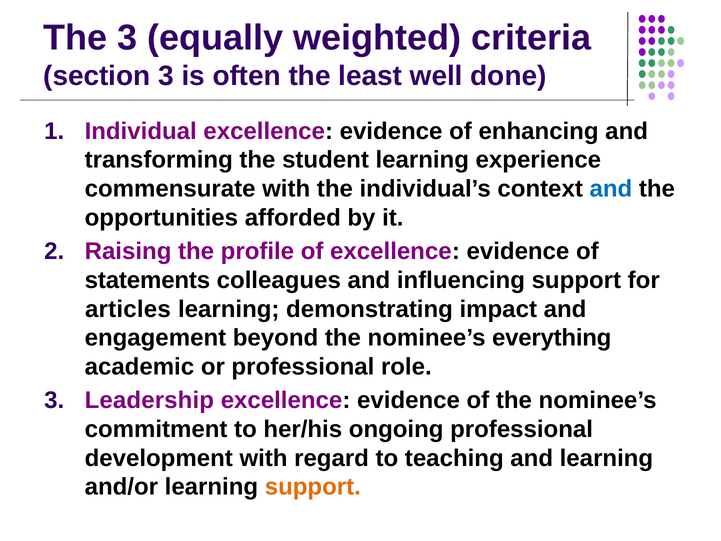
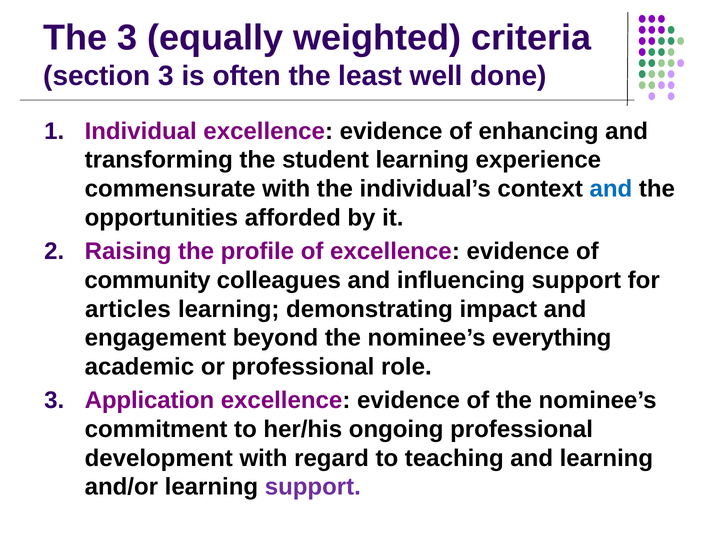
statements: statements -> community (148, 280)
Leadership: Leadership -> Application (149, 400)
support colour: orange -> purple (313, 487)
